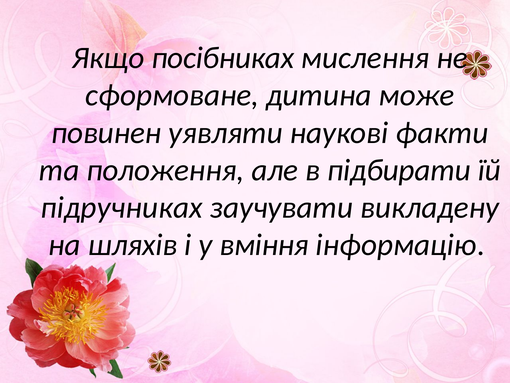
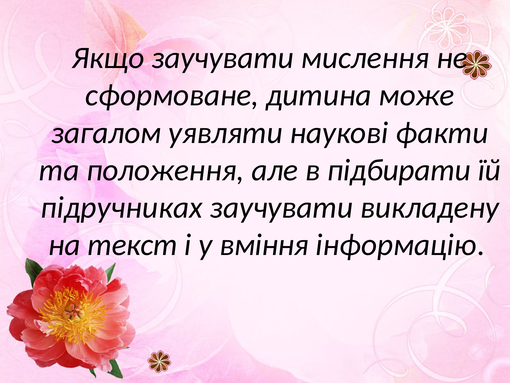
Якщо посібниках: посібниках -> заучувати (223, 58)
повинен: повинен -> загалом (106, 133)
шляхів: шляхів -> текст (133, 245)
